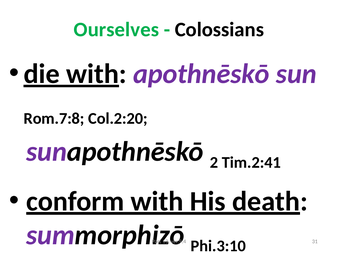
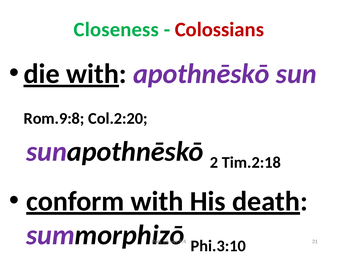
Ourselves: Ourselves -> Closeness (116, 30)
Colossians colour: black -> red (219, 30)
Rom.7:8: Rom.7:8 -> Rom.9:8 (54, 119)
Tim.2:41: Tim.2:41 -> Tim.2:18 (251, 163)
